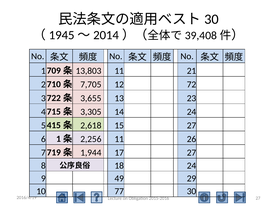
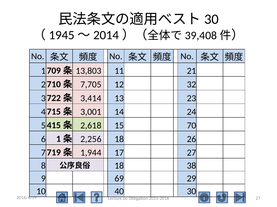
72: 72 -> 32 (191, 85)
3,655: 3,655 -> 3,414 (91, 99)
3,305: 3,305 -> 3,001 (91, 112)
15 27: 27 -> 70 (191, 126)
2,256 11: 11 -> 18 (119, 140)
18 24: 24 -> 38 (191, 166)
49: 49 -> 69 (119, 179)
77: 77 -> 40 (119, 192)
